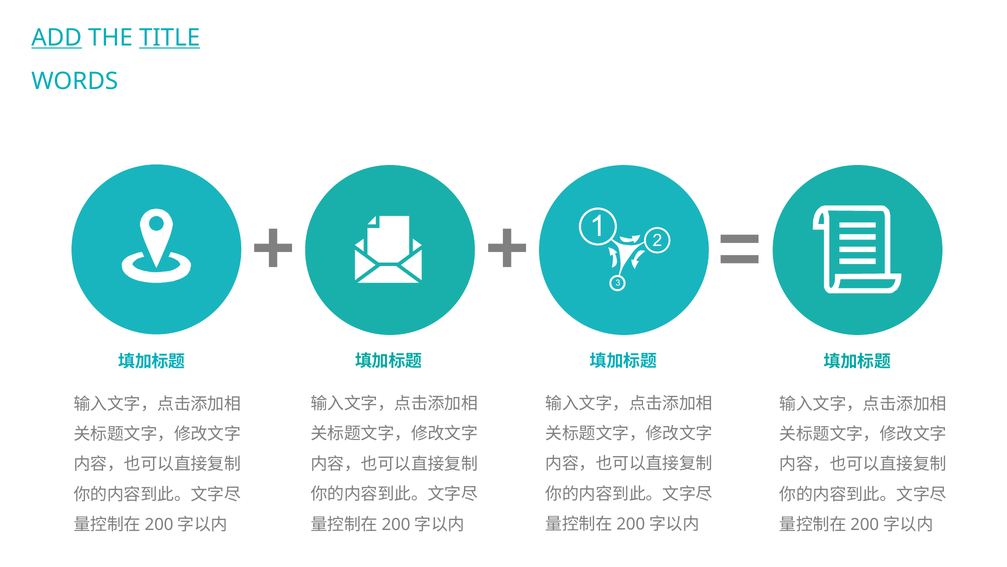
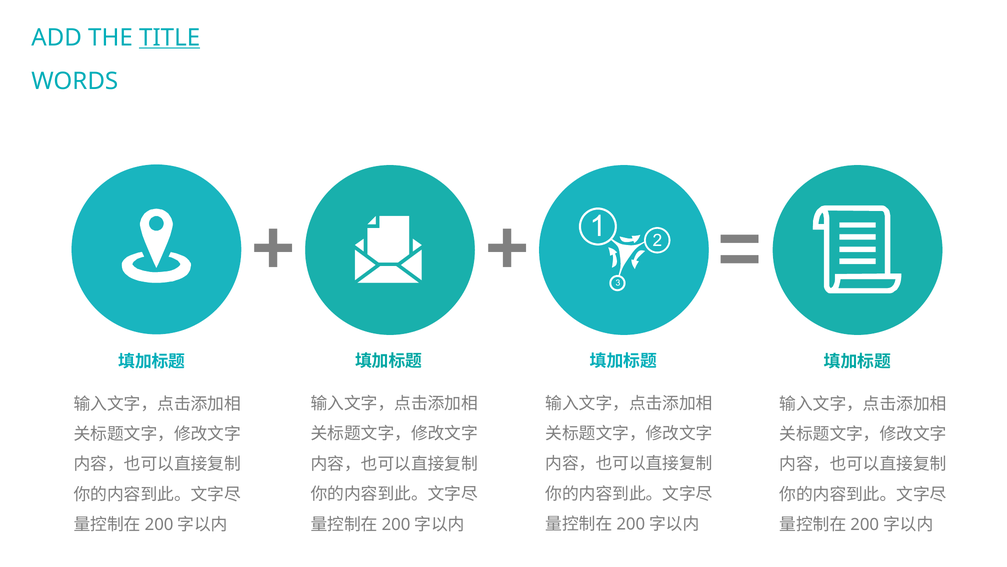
ADD underline: present -> none (57, 38)
